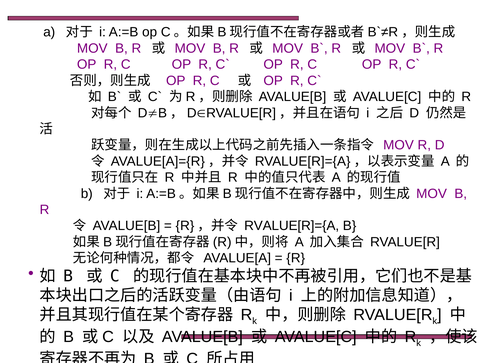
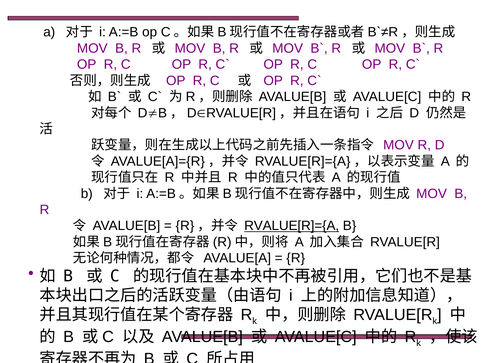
RVALUE[R]={A underline: none -> present (292, 226)
